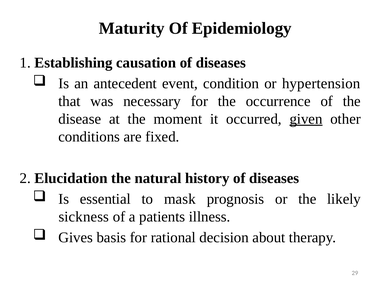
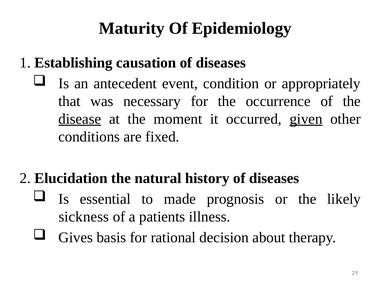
hypertension: hypertension -> appropriately (321, 83)
disease underline: none -> present (80, 119)
mask: mask -> made (180, 199)
